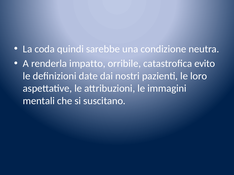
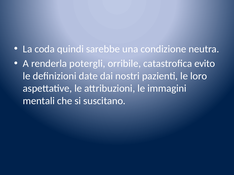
impatto: impatto -> potergli (87, 64)
